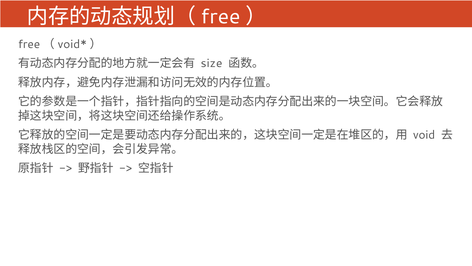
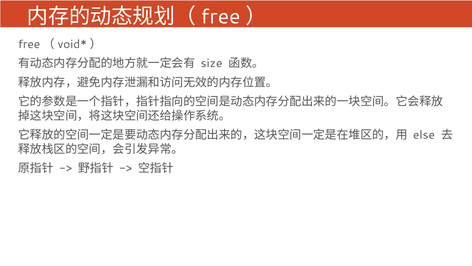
void: void -> else (424, 135)
